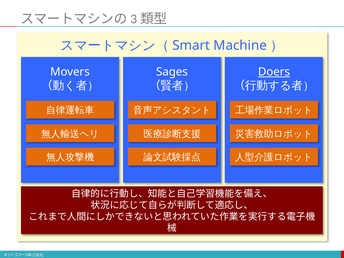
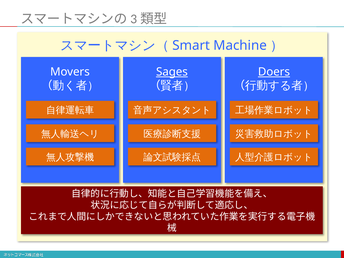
Sages underline: none -> present (172, 72)
